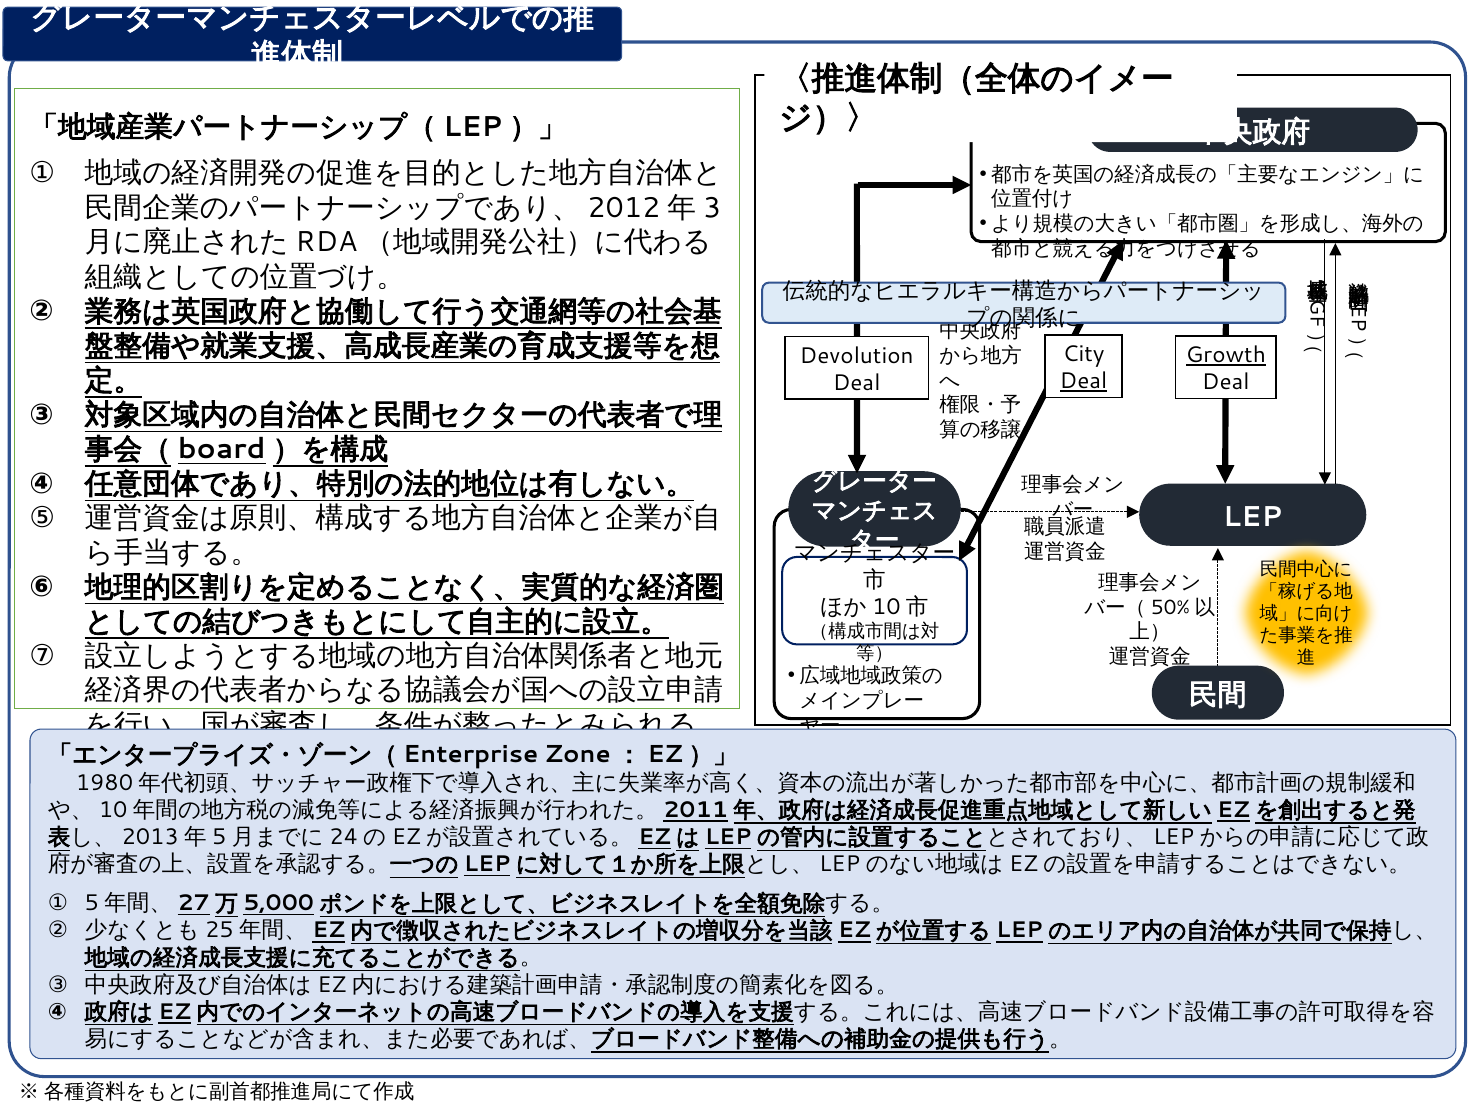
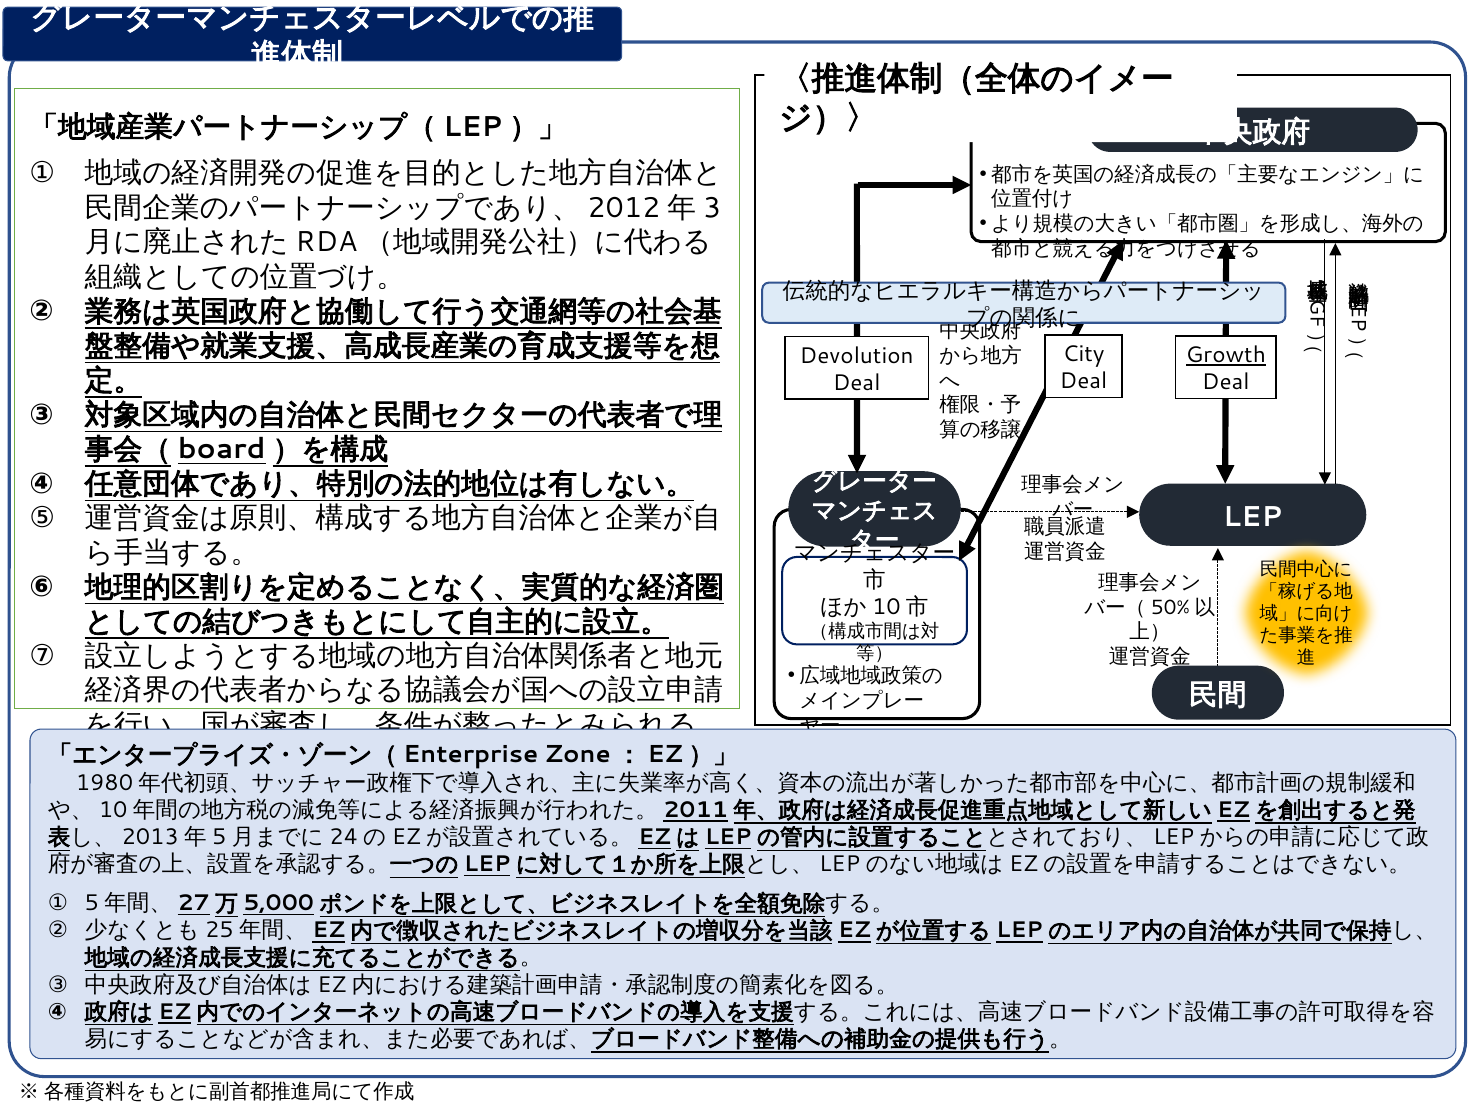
Deal underline: present -> none (1083, 381)
